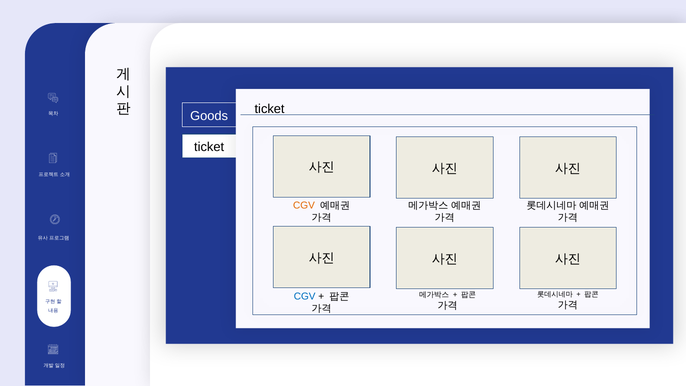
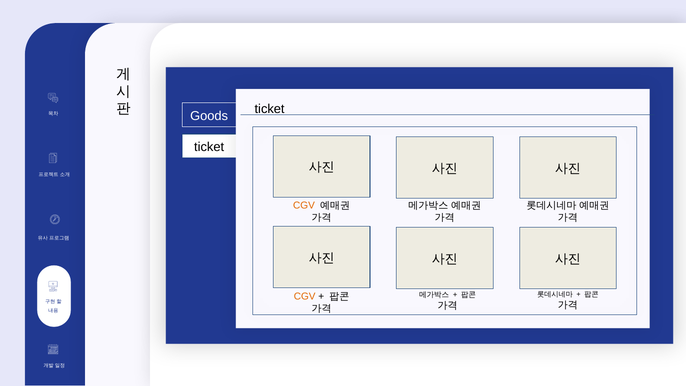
CGV colour: blue -> orange (305, 296)
